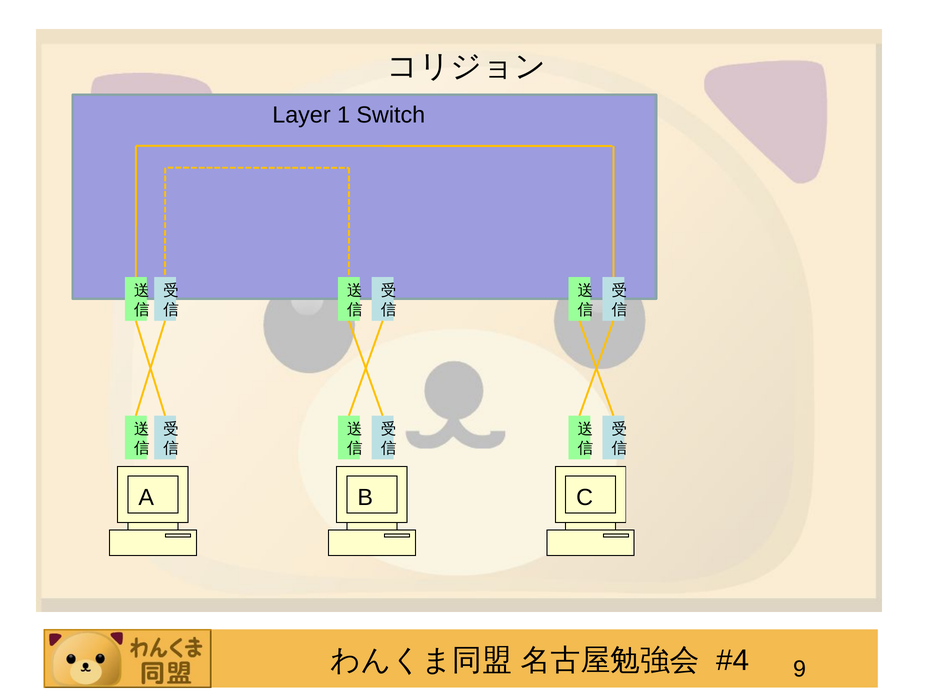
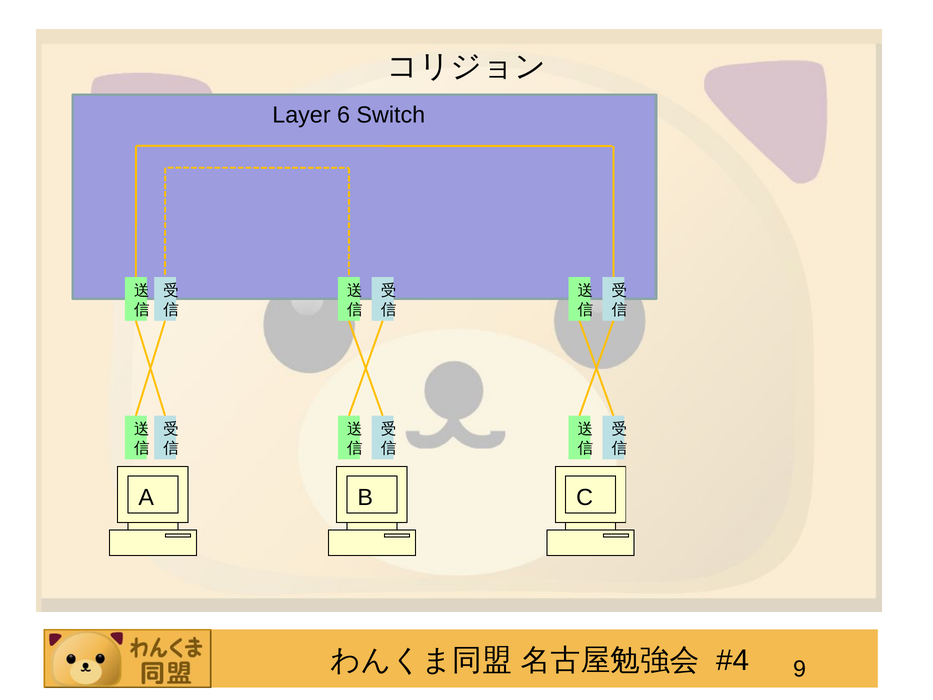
1: 1 -> 6 (343, 115)
